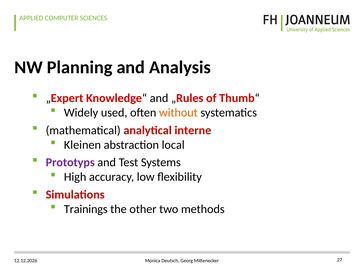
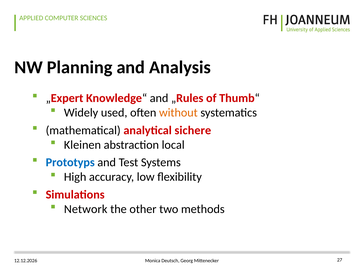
interne: interne -> sichere (193, 130)
Prototyps colour: purple -> blue (70, 162)
Trainings: Trainings -> Network (86, 209)
